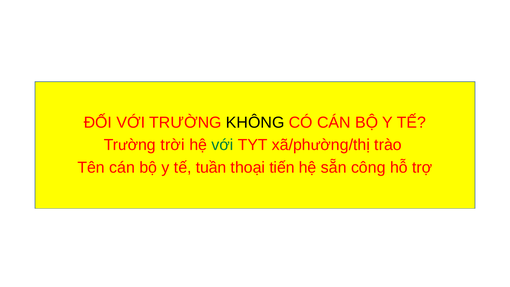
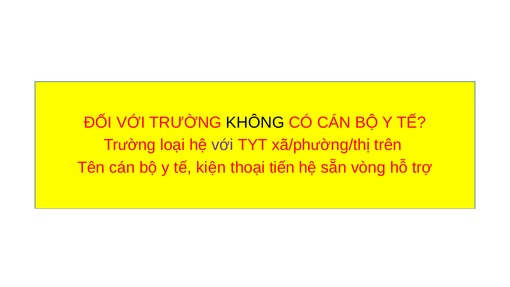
trời: trời -> loại (173, 145)
với colour: green -> purple (223, 145)
trào: trào -> trên (388, 145)
tuần: tuần -> kiện (211, 167)
công: công -> vòng (368, 167)
